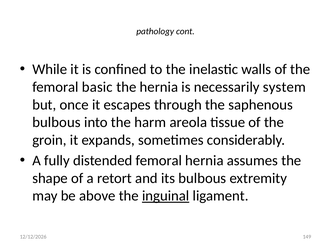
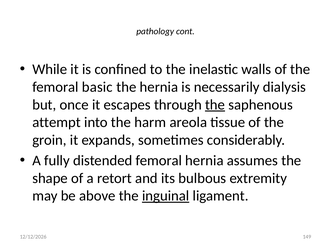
system: system -> dialysis (284, 87)
the underline: none -> present (215, 105)
bulbous: bulbous -> attempt (57, 122)
